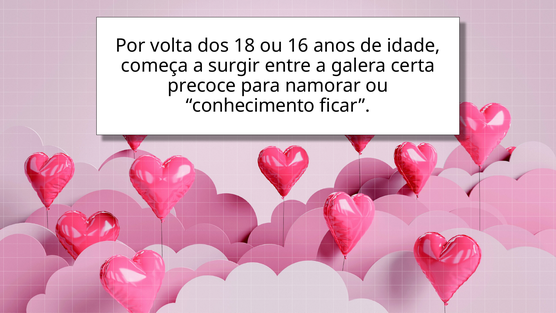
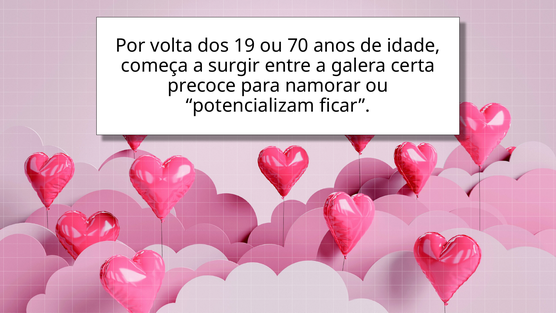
18: 18 -> 19 (244, 46)
16: 16 -> 70 (298, 46)
conhecimento: conhecimento -> potencializam (250, 106)
